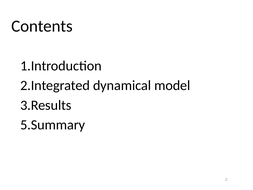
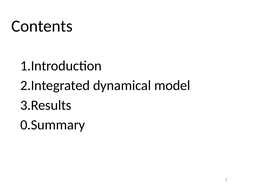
5.Summary: 5.Summary -> 0.Summary (53, 125)
